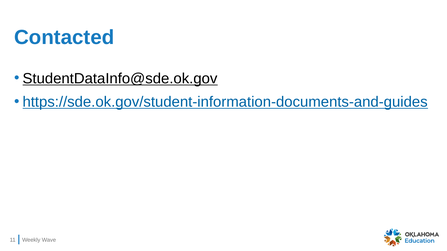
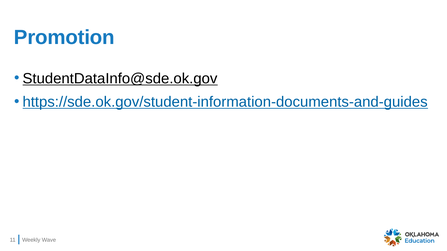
Contacted: Contacted -> Promotion (64, 38)
